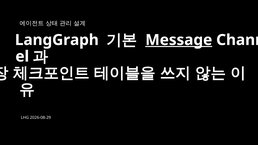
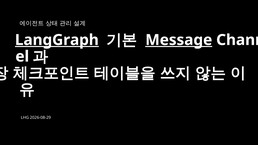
LangGraph underline: none -> present (57, 40)
